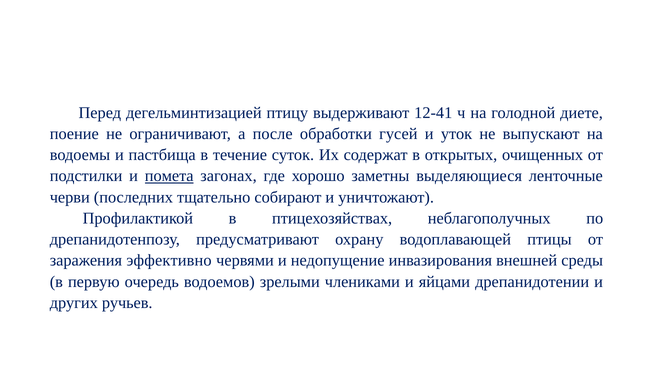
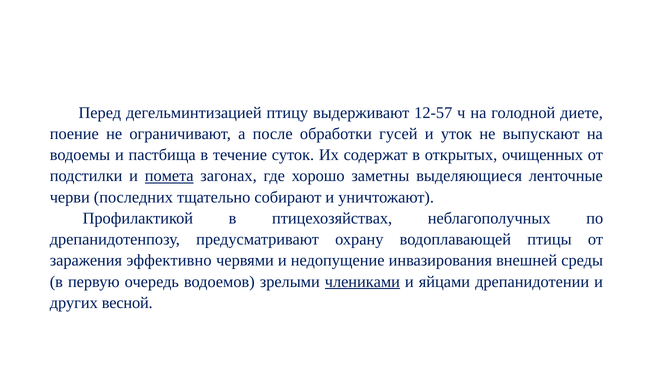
12-41: 12-41 -> 12-57 (433, 113)
члениками underline: none -> present (362, 282)
ручьев: ручьев -> весной (127, 303)
